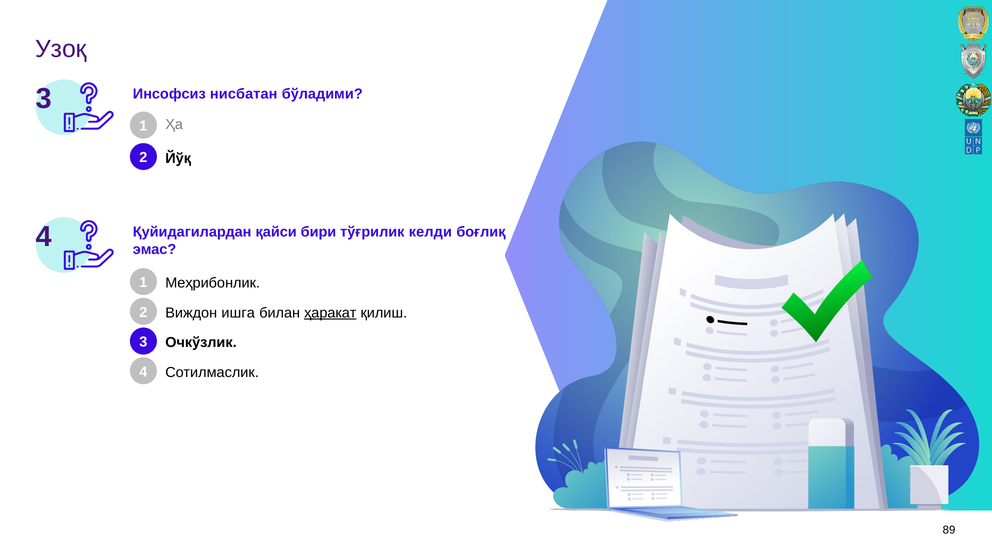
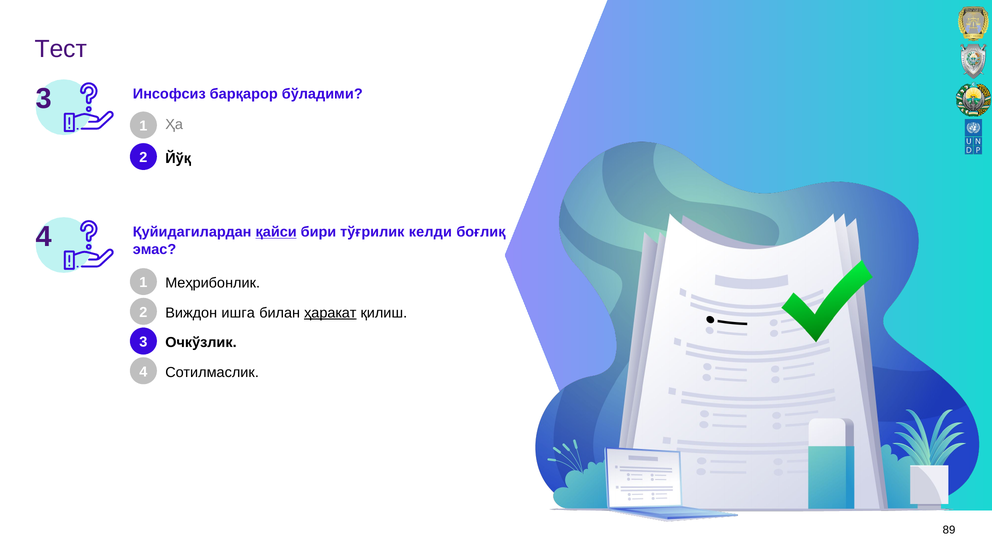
Узоқ: Узоқ -> Тeст (61, 49)
нисбатан: нисбатан -> барқарор (244, 94)
қайси underline: none -> present (276, 232)
